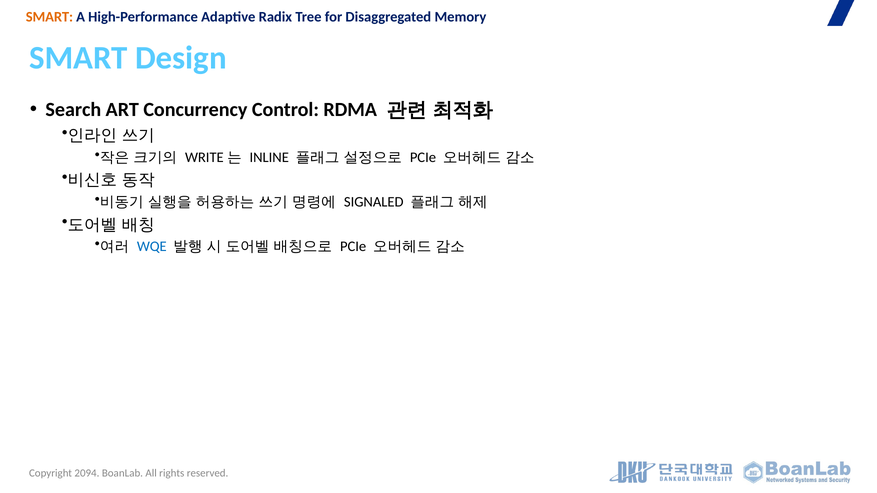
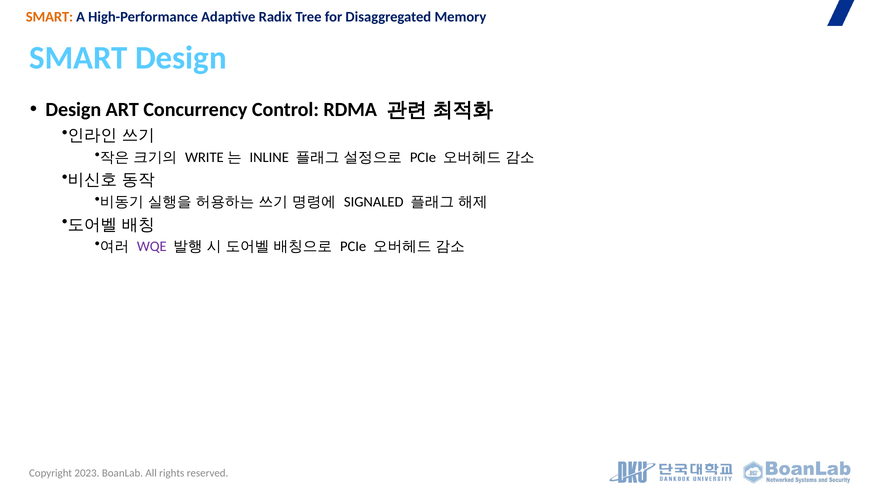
Search: Search -> Design (73, 110)
WQE colour: blue -> purple (152, 247)
2094: 2094 -> 2023 (87, 474)
